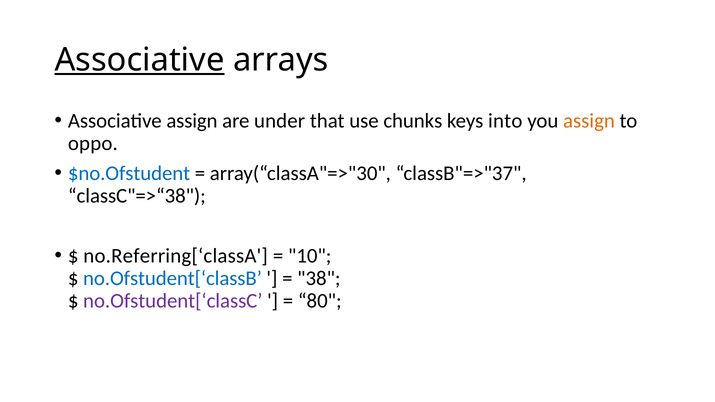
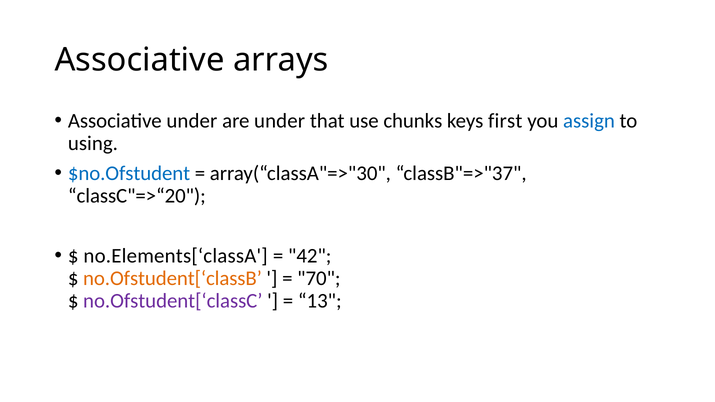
Associative underline: present -> none (140, 60)
Associative assign: assign -> under (192, 121)
into: into -> first (505, 121)
assign colour: orange -> blue (589, 121)
oppo: oppo -> using (93, 143)
classC"=>“38: classC"=>“38 -> classC"=>“20 (137, 196)
no.Referring[‘classA: no.Referring[‘classA -> no.Elements[‘classA (176, 256)
10: 10 -> 42 (310, 256)
no.Ofstudent[‘classB colour: blue -> orange (172, 278)
38: 38 -> 70 (319, 278)
80: 80 -> 13 (320, 301)
